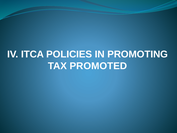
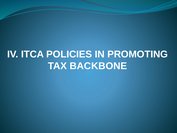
PROMOTED: PROMOTED -> BACKBONE (98, 66)
